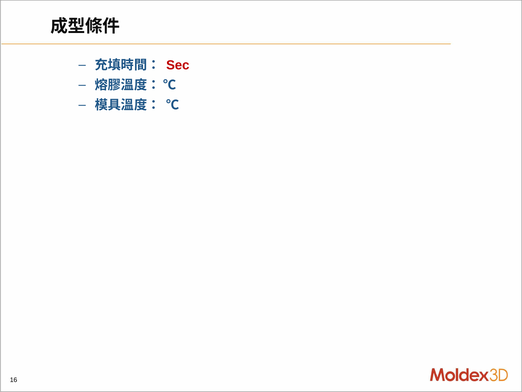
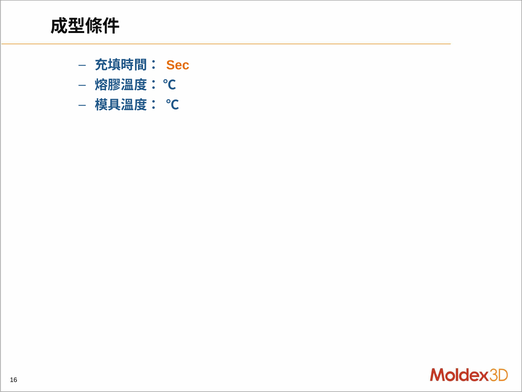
Sec colour: red -> orange (178, 65)
